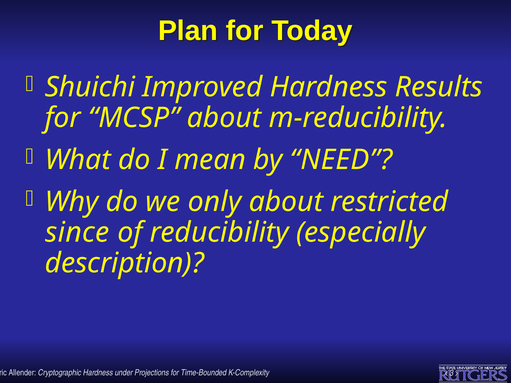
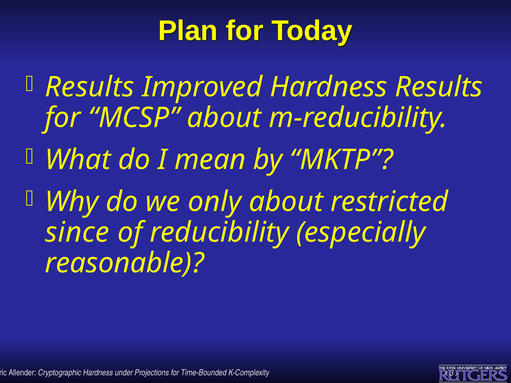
Shuichi: Shuichi -> Results (90, 87)
NEED: NEED -> MKTP (341, 160)
description: description -> reasonable (124, 263)
